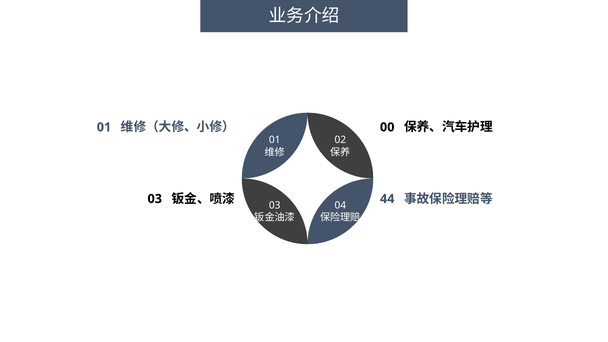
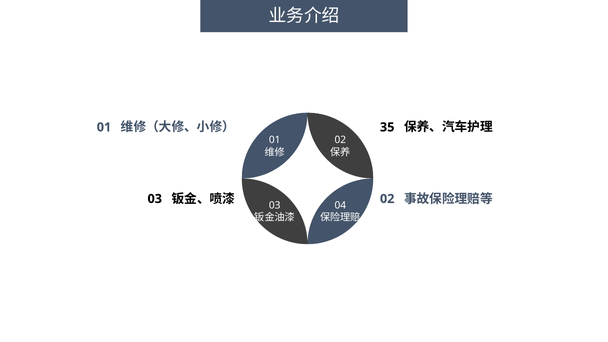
00: 00 -> 35 (387, 127)
44: 44 -> 02 (387, 199)
